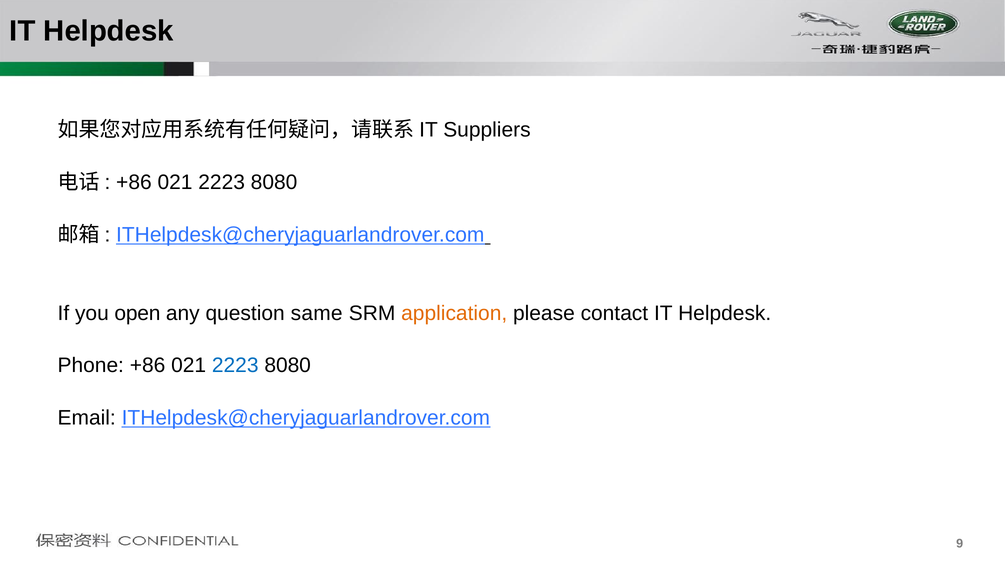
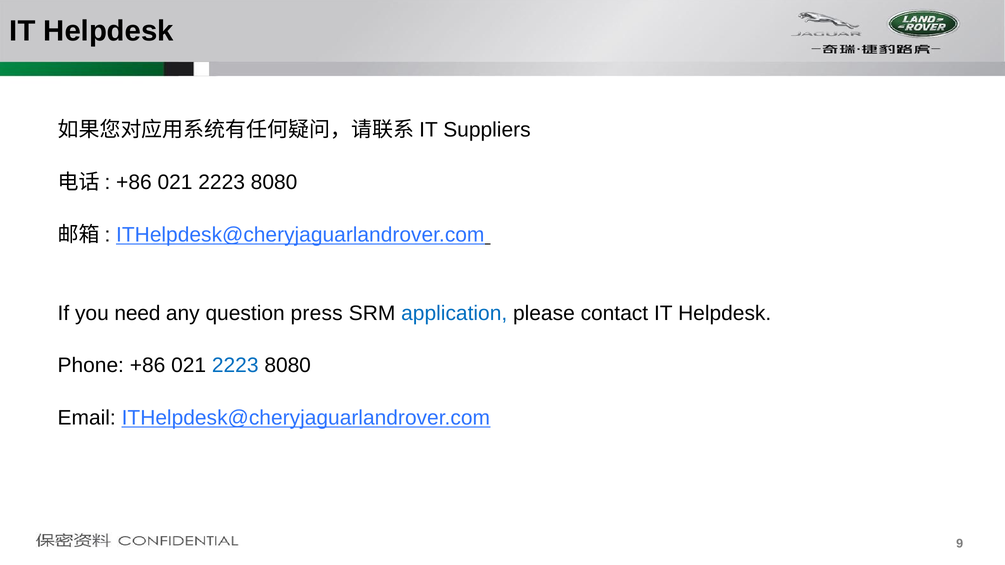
open: open -> need (137, 313)
same: same -> press (317, 313)
application colour: orange -> blue (454, 313)
